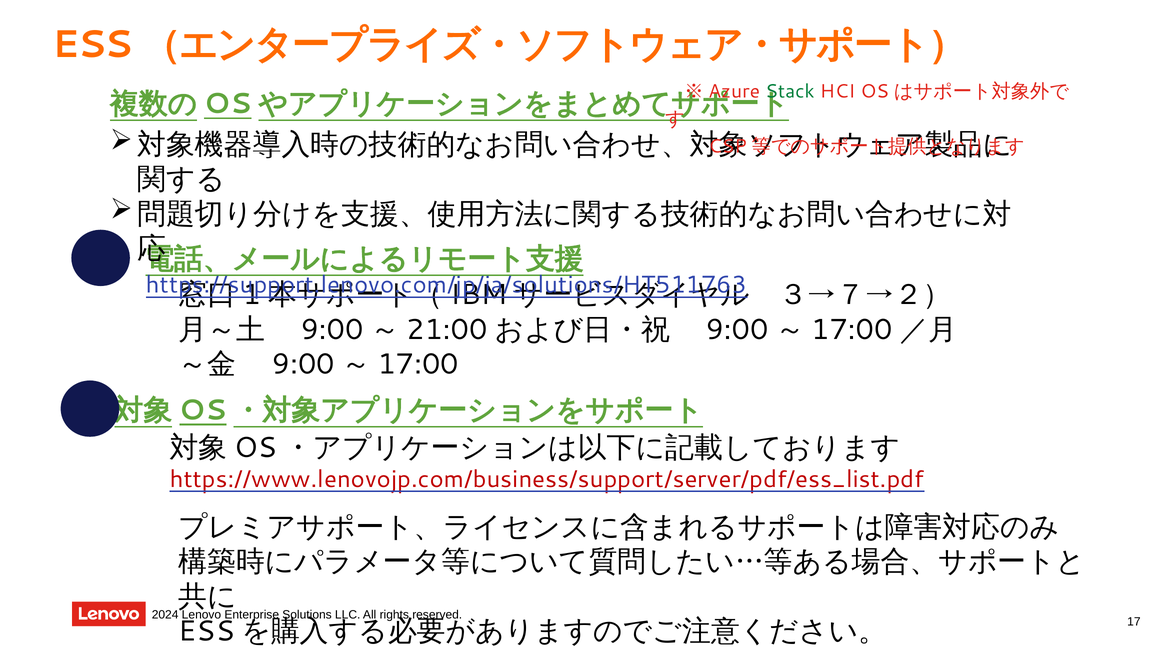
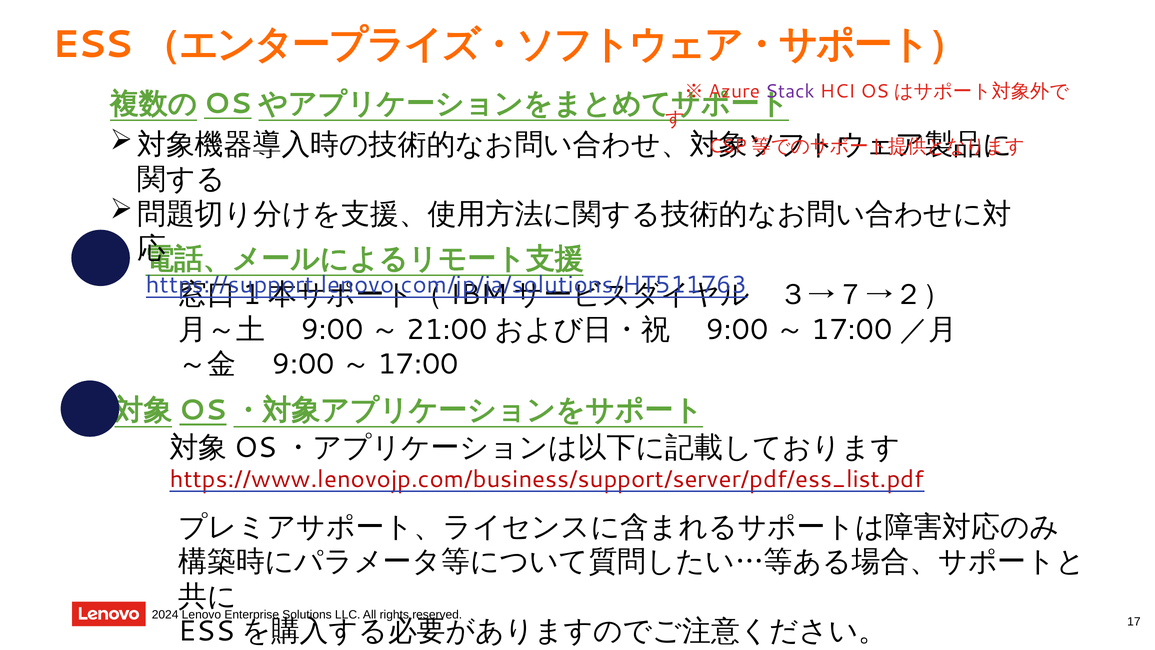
Stack colour: green -> purple (790, 91)
